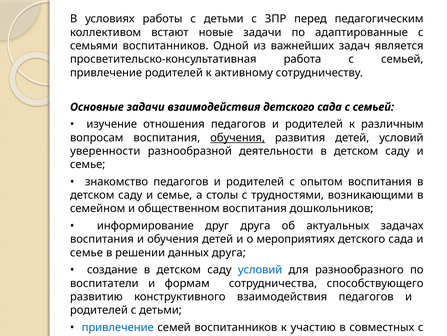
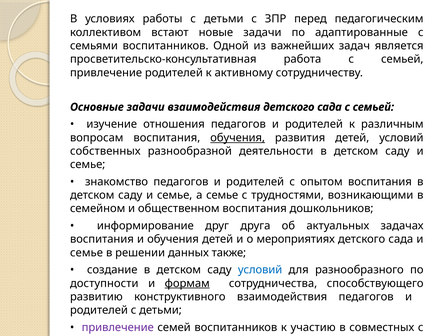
уверенности: уверенности -> собственных (105, 151)
а столы: столы -> семье (222, 195)
данных друга: друга -> также (229, 252)
воспитатели: воспитатели -> доступности (104, 283)
формам underline: none -> present (187, 283)
привлечение colour: blue -> purple (118, 327)
